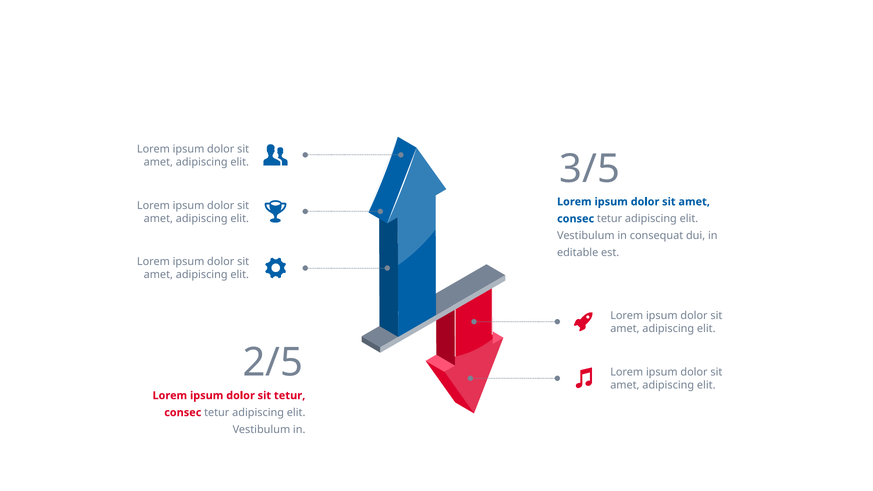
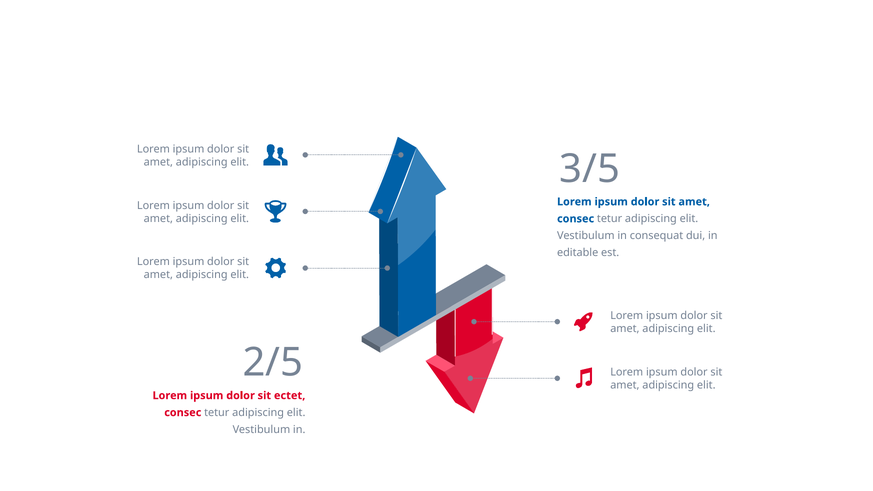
sit tetur: tetur -> ectet (290, 396)
